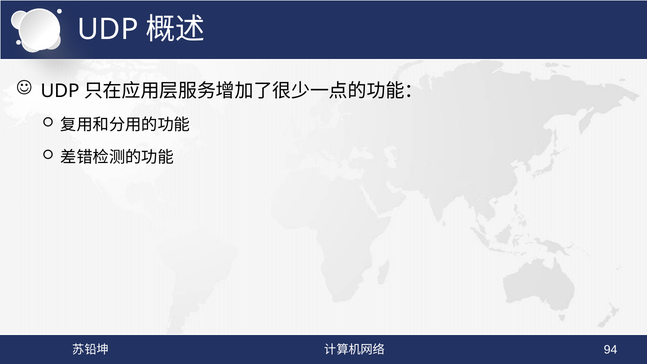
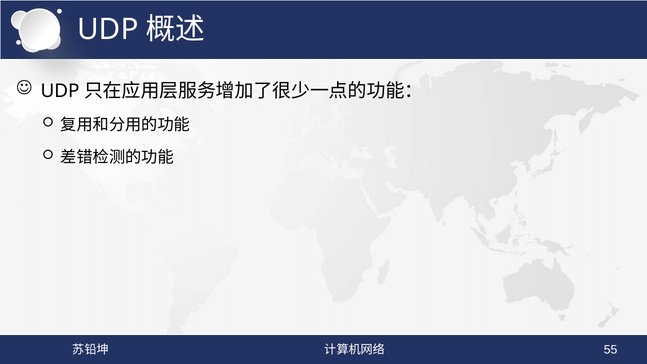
94: 94 -> 55 (611, 350)
